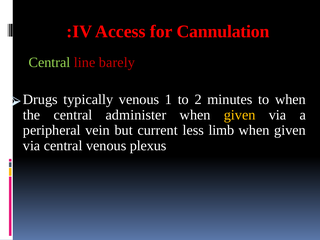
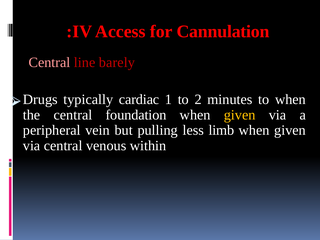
Central colour: light green -> pink (50, 63)
typically venous: venous -> cardiac (139, 99)
administer: administer -> foundation (136, 115)
current: current -> pulling (158, 130)
plexus: plexus -> within (148, 146)
